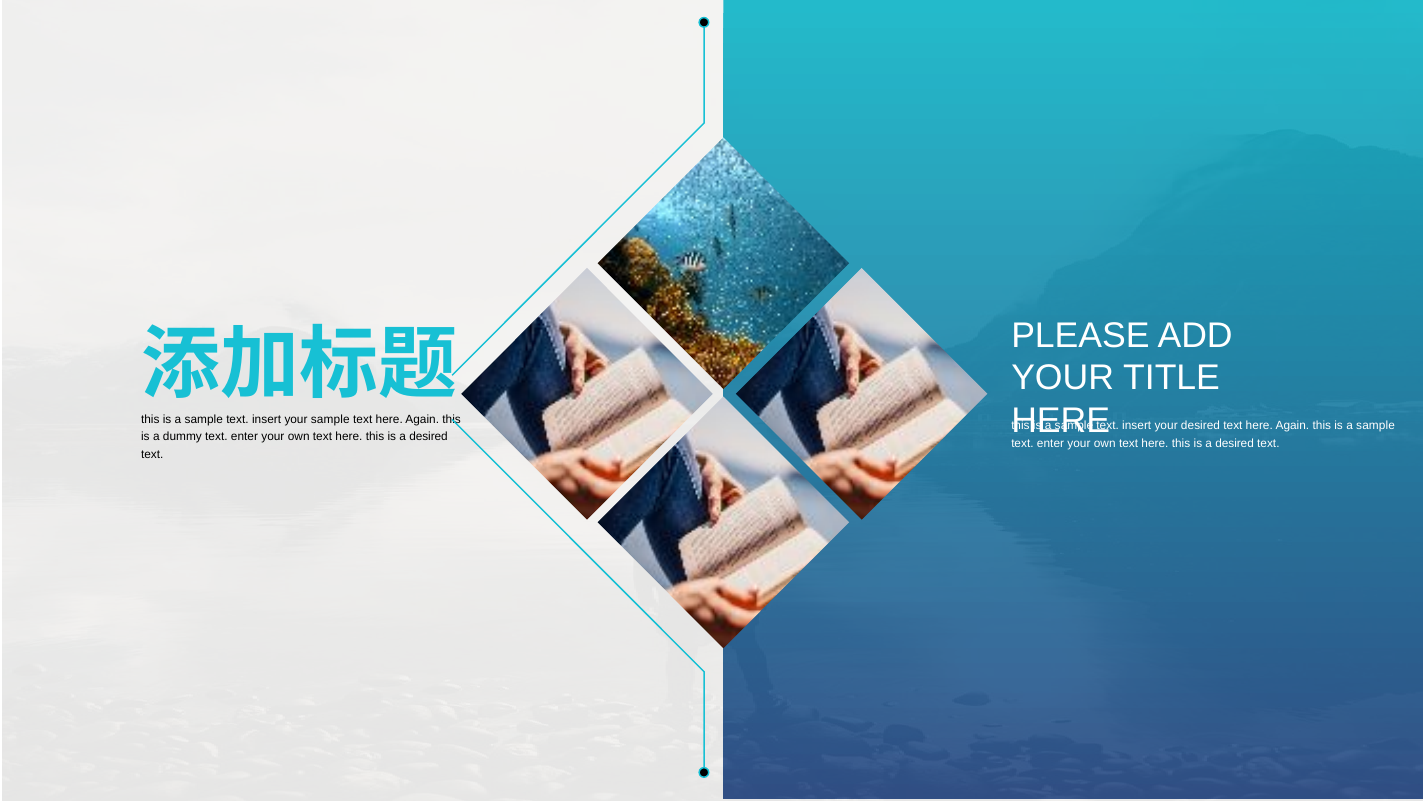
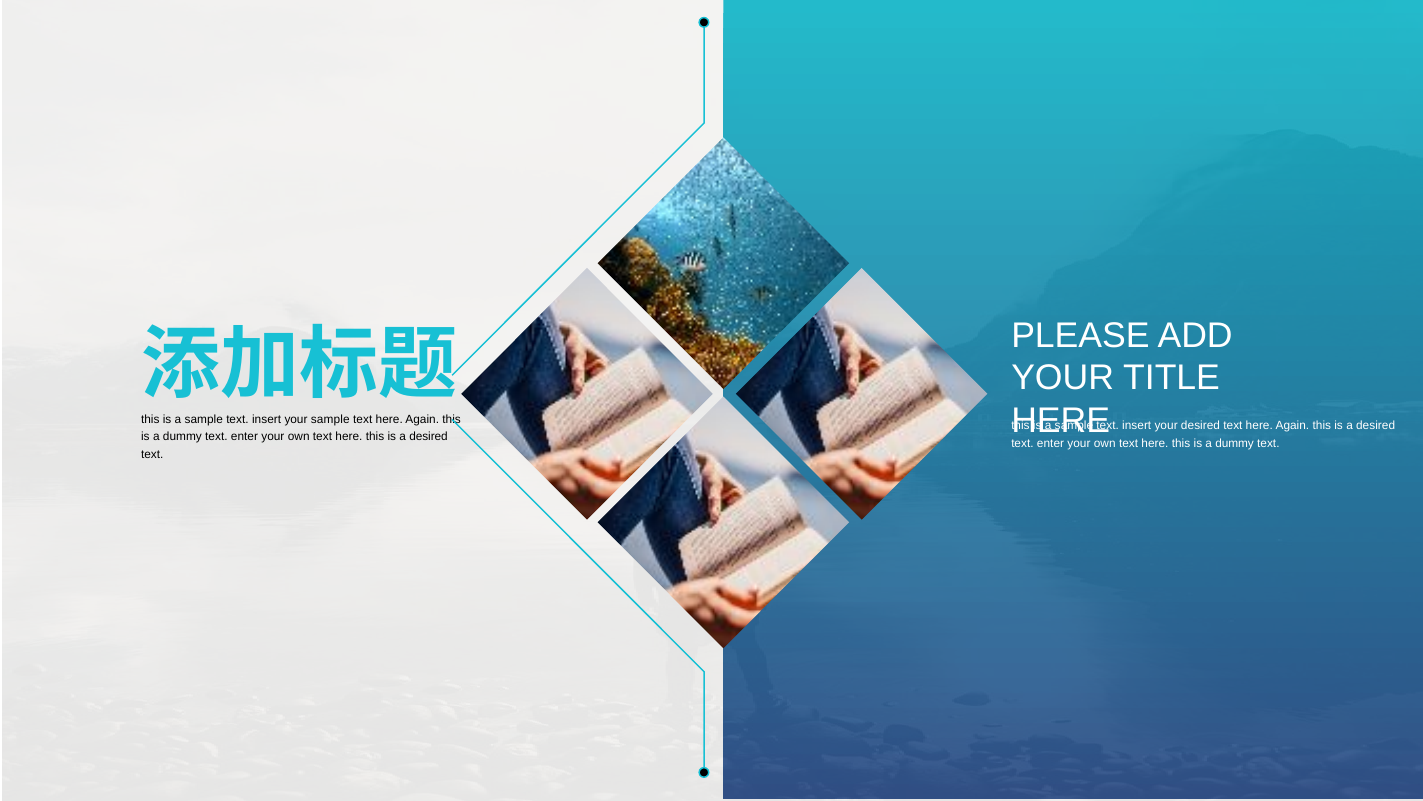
sample: sample -> desired (1376, 425)
desired: desired -> dummy (1235, 443)
